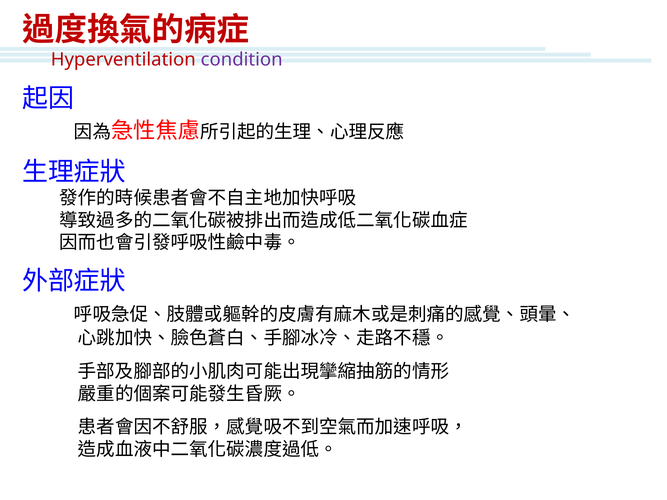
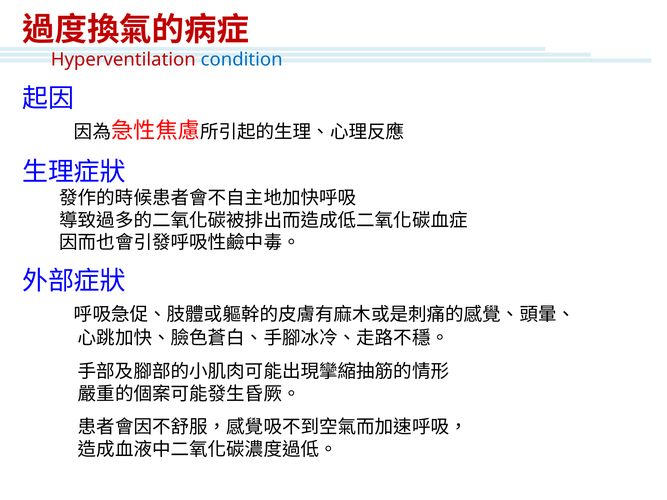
condition colour: purple -> blue (242, 60)
